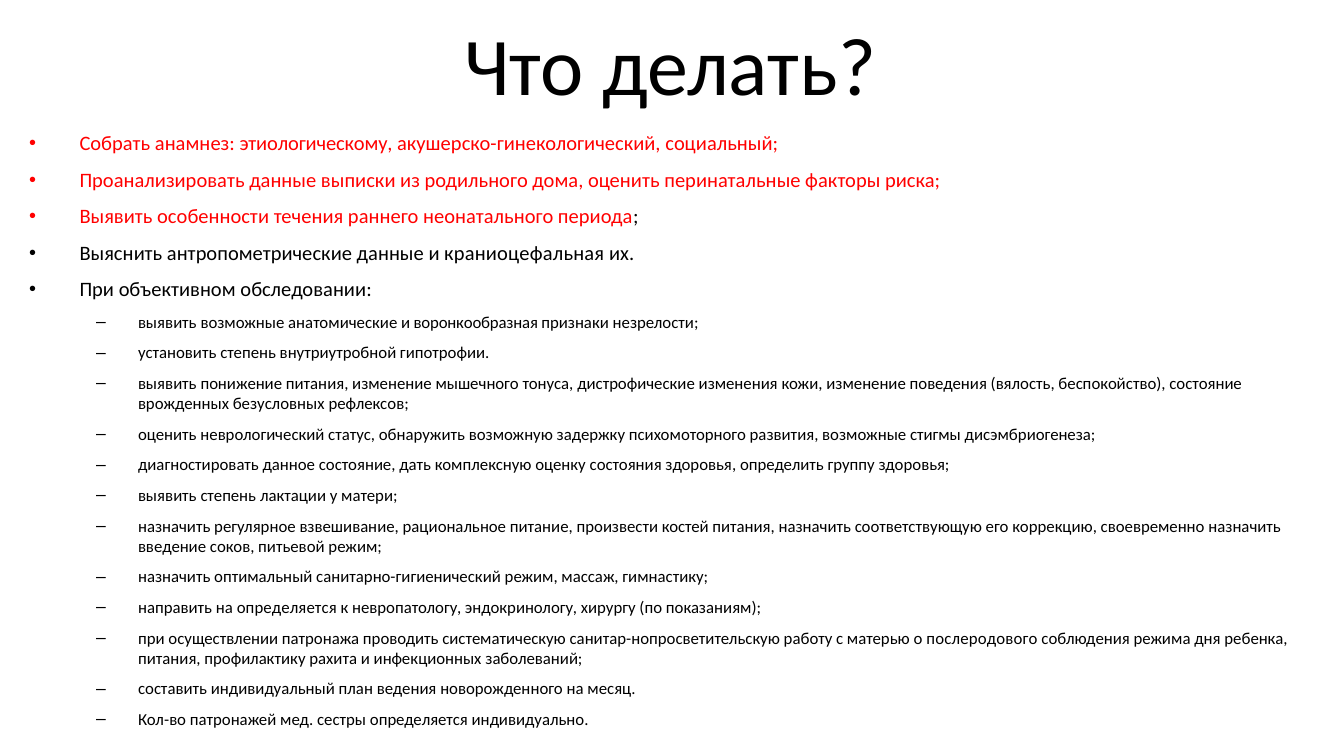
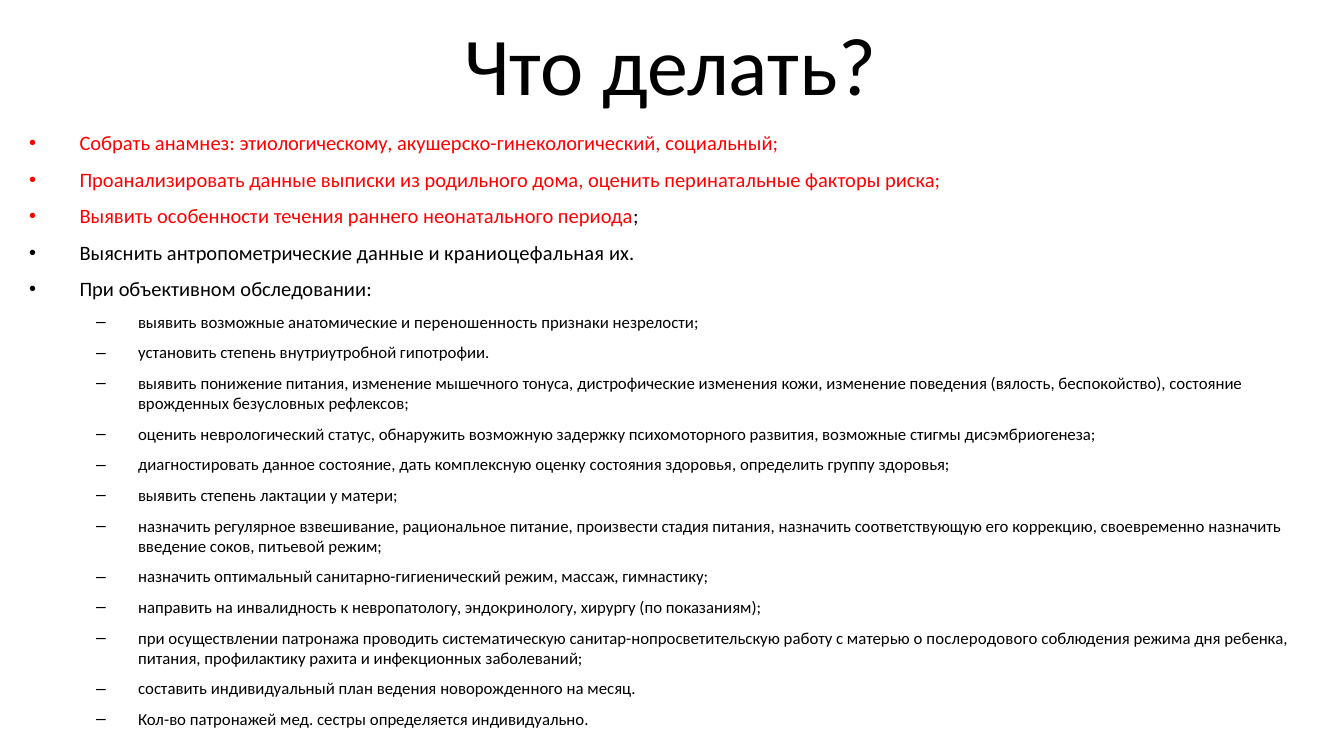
воронкообразная: воронкообразная -> переношенность (476, 323)
костей: костей -> стадия (685, 527)
на определяется: определяется -> инвалидность (287, 608)
